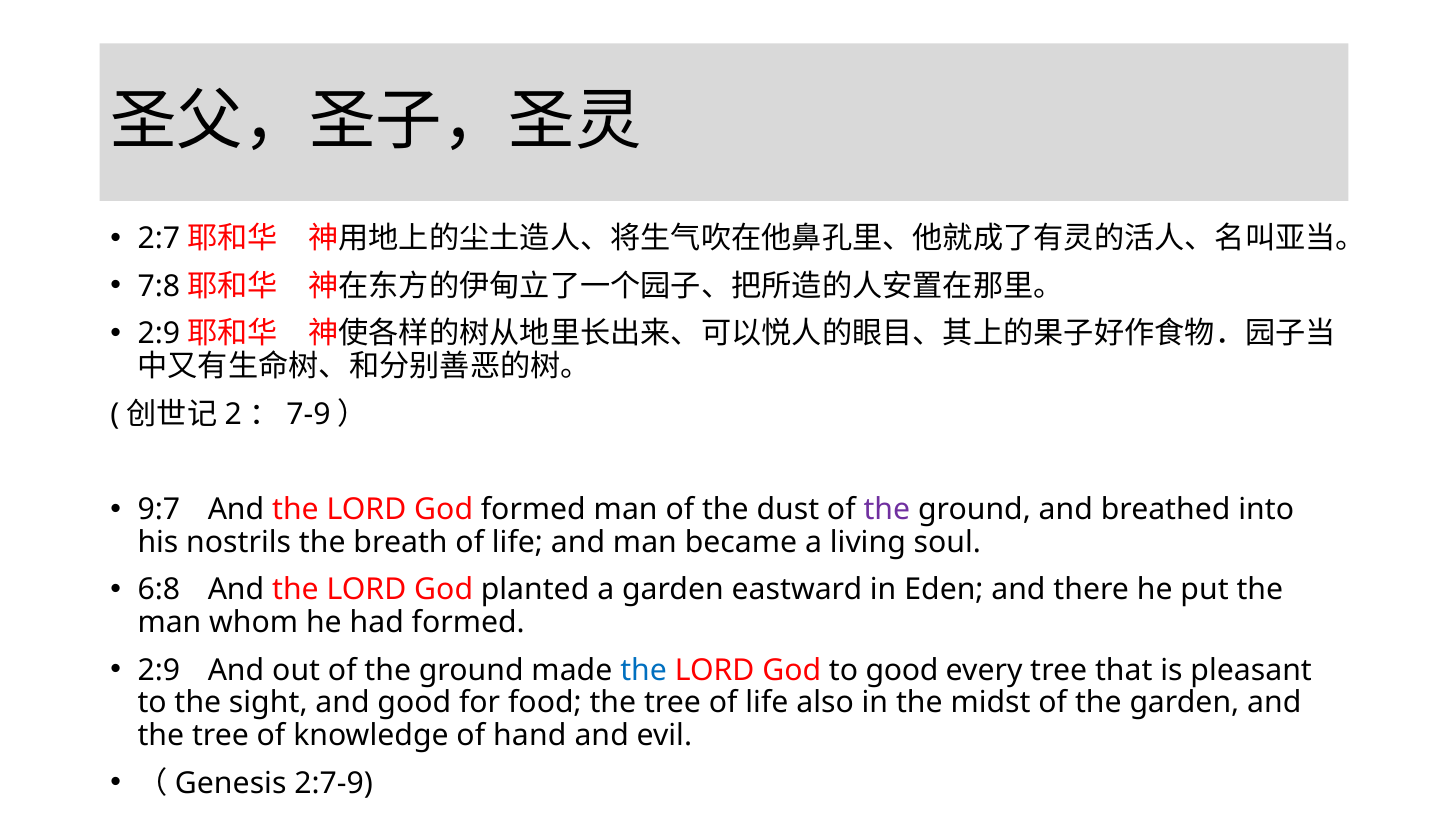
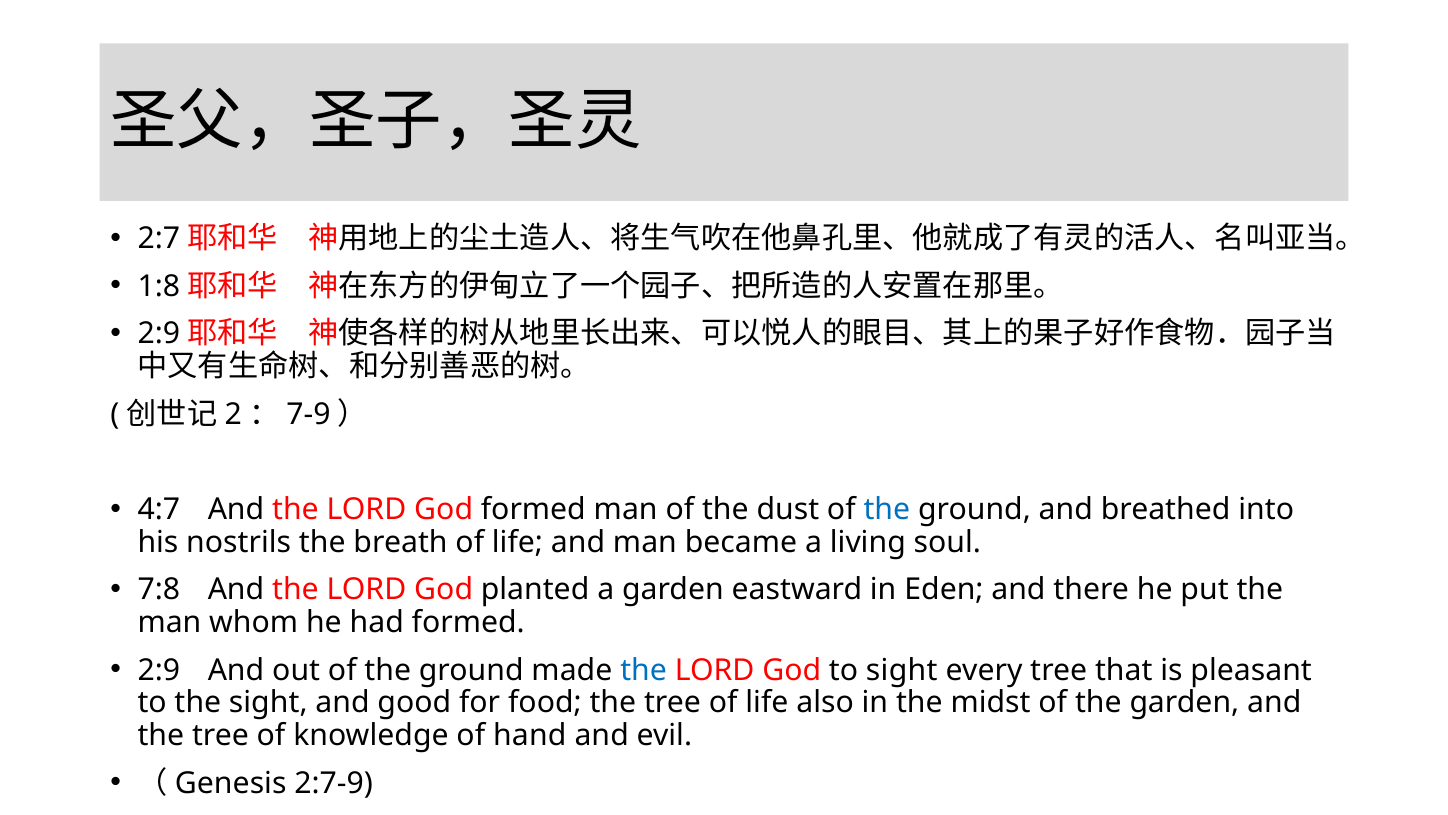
7:8: 7:8 -> 1:8 (159, 286)
9:7: 9:7 -> 4:7 (159, 509)
the colour: purple -> blue (887, 509)
6:8: 6:8 -> 7:8 (159, 590)
to good: good -> sight (902, 670)
